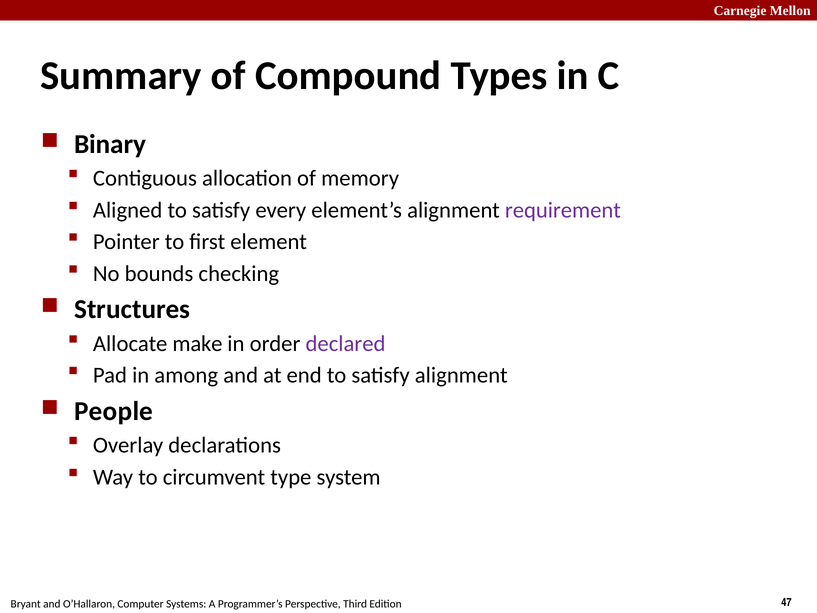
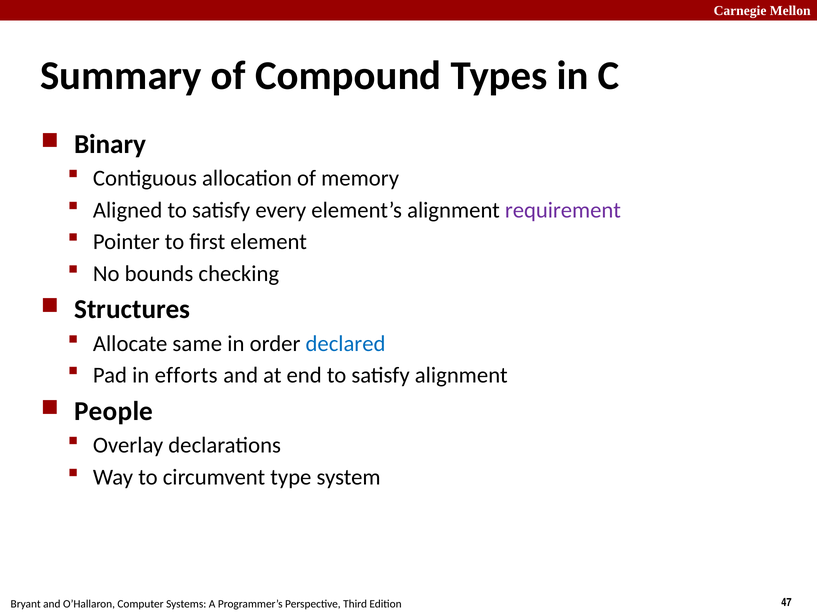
make: make -> same (197, 343)
declared colour: purple -> blue (346, 343)
among: among -> efforts (186, 375)
